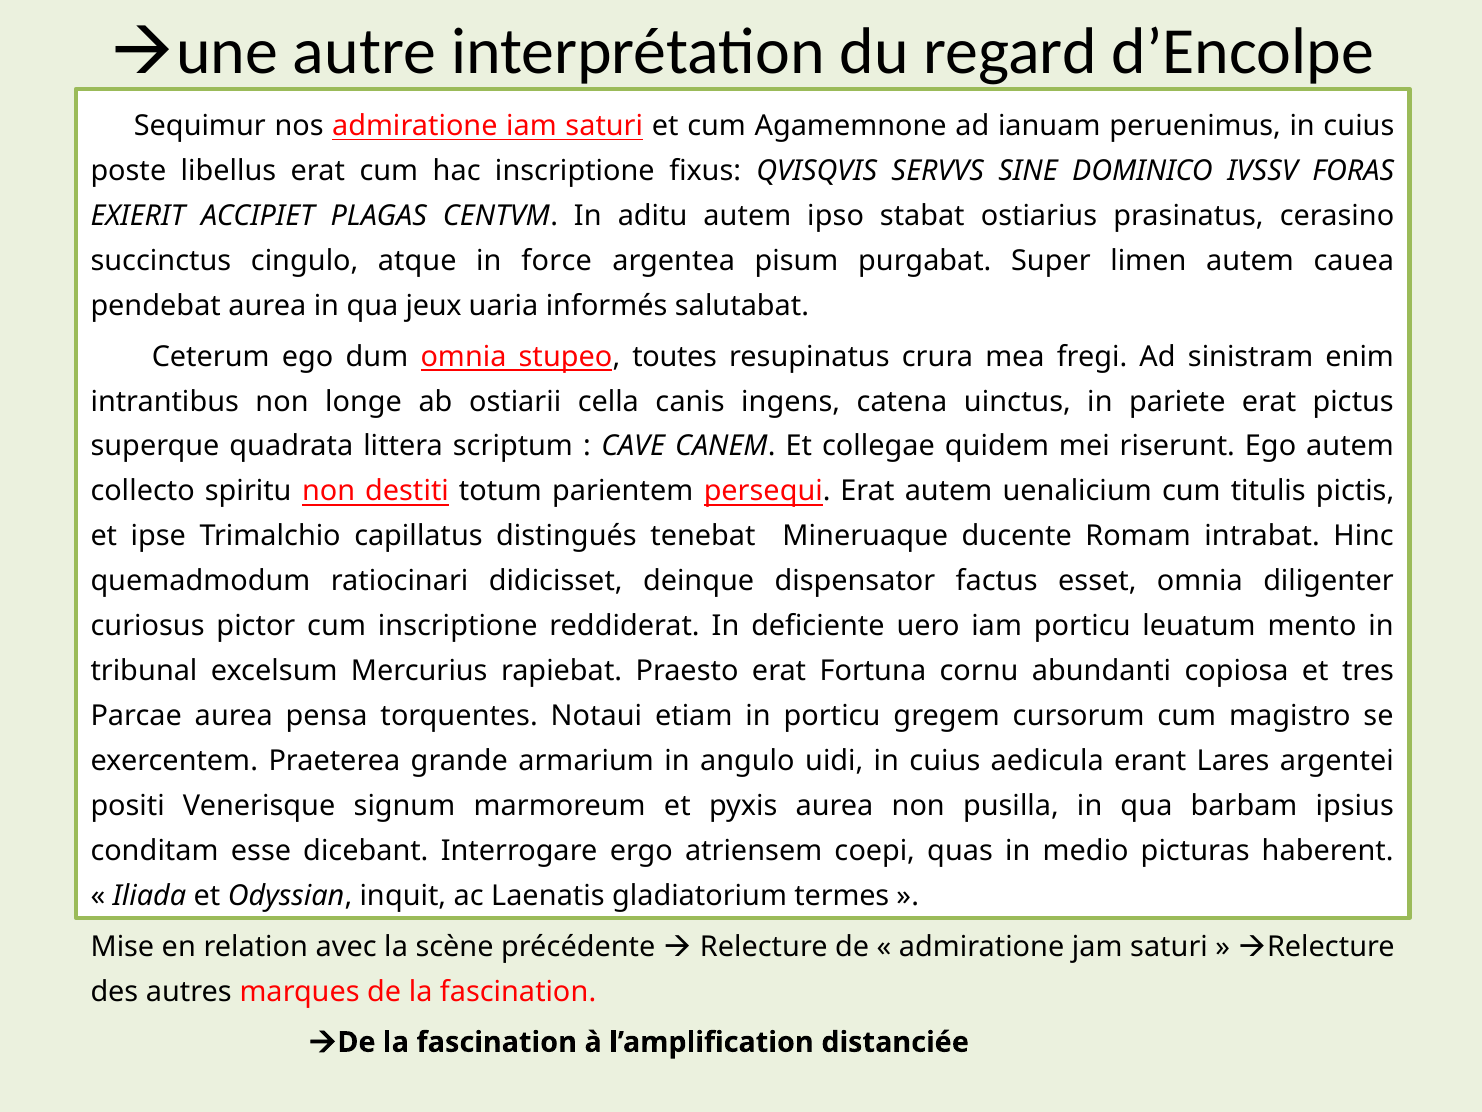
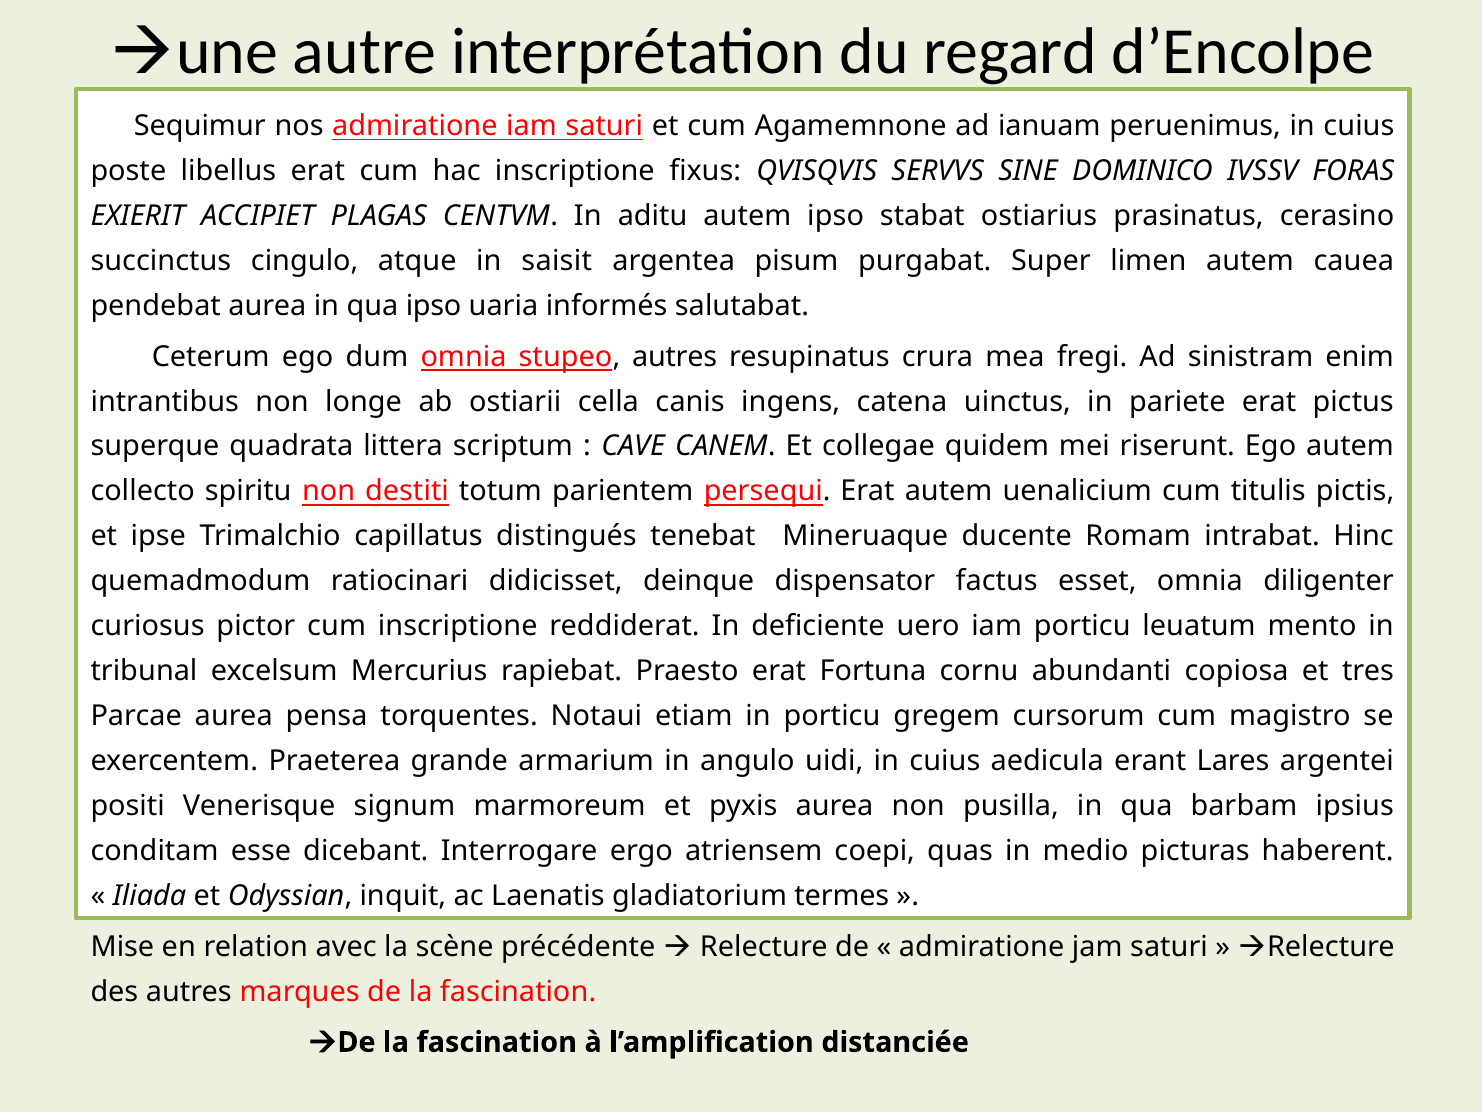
force: force -> saisit (557, 261)
qua jeux: jeux -> ipso (434, 306)
stupeo toutes: toutes -> autres (675, 356)
